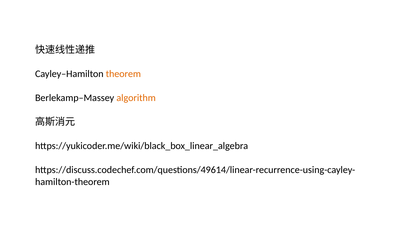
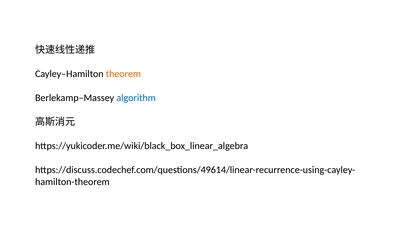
algorithm colour: orange -> blue (136, 98)
